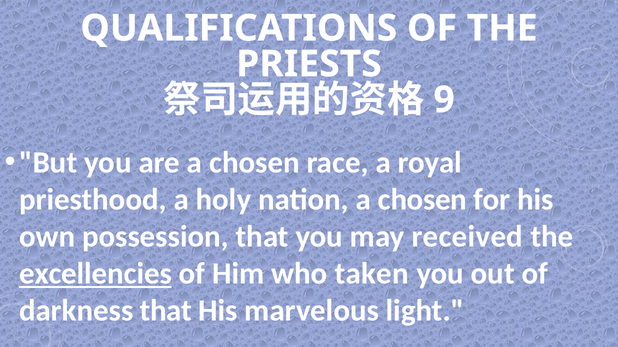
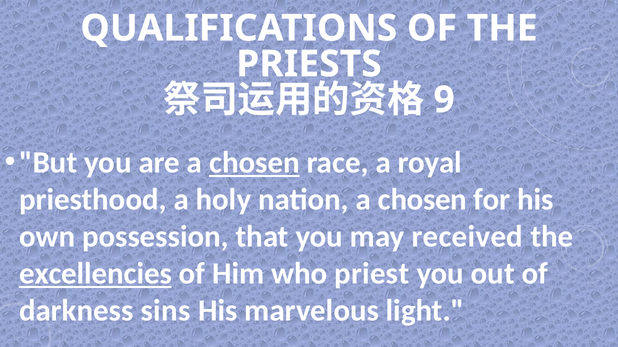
chosen underline: none -> present (254, 163)
taken: taken -> priest (372, 274)
darkness that: that -> sins (166, 311)
